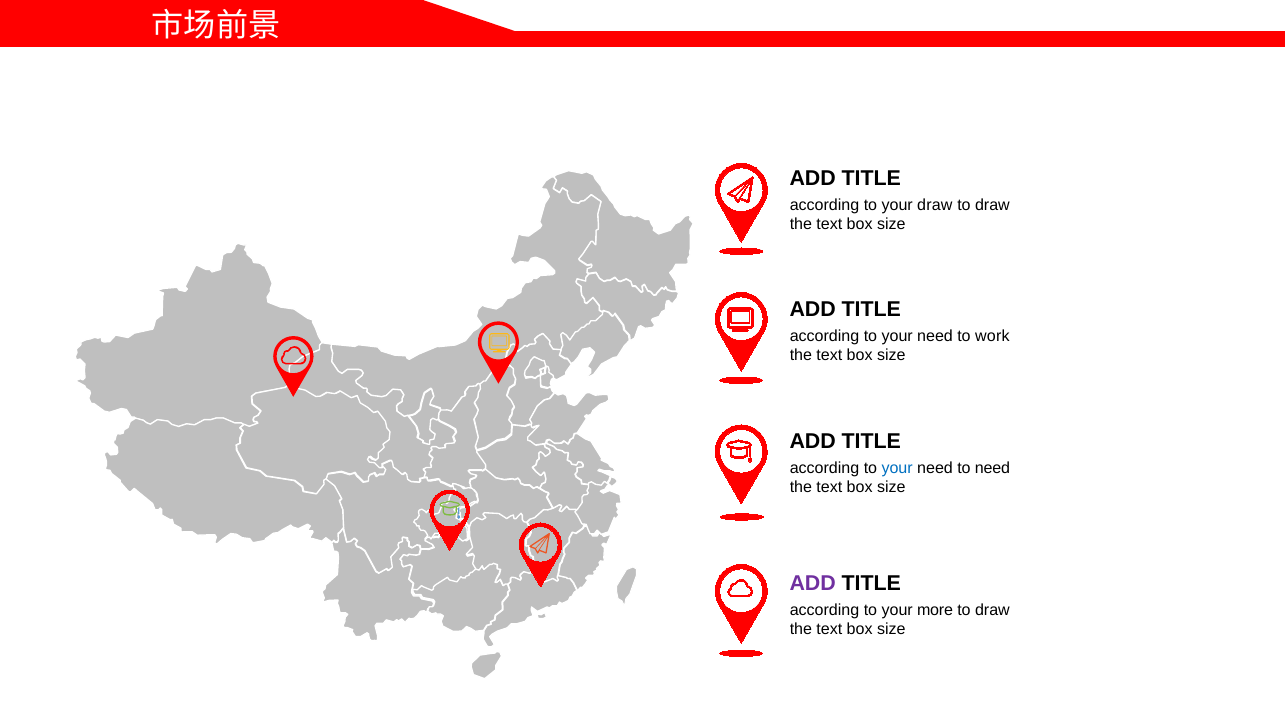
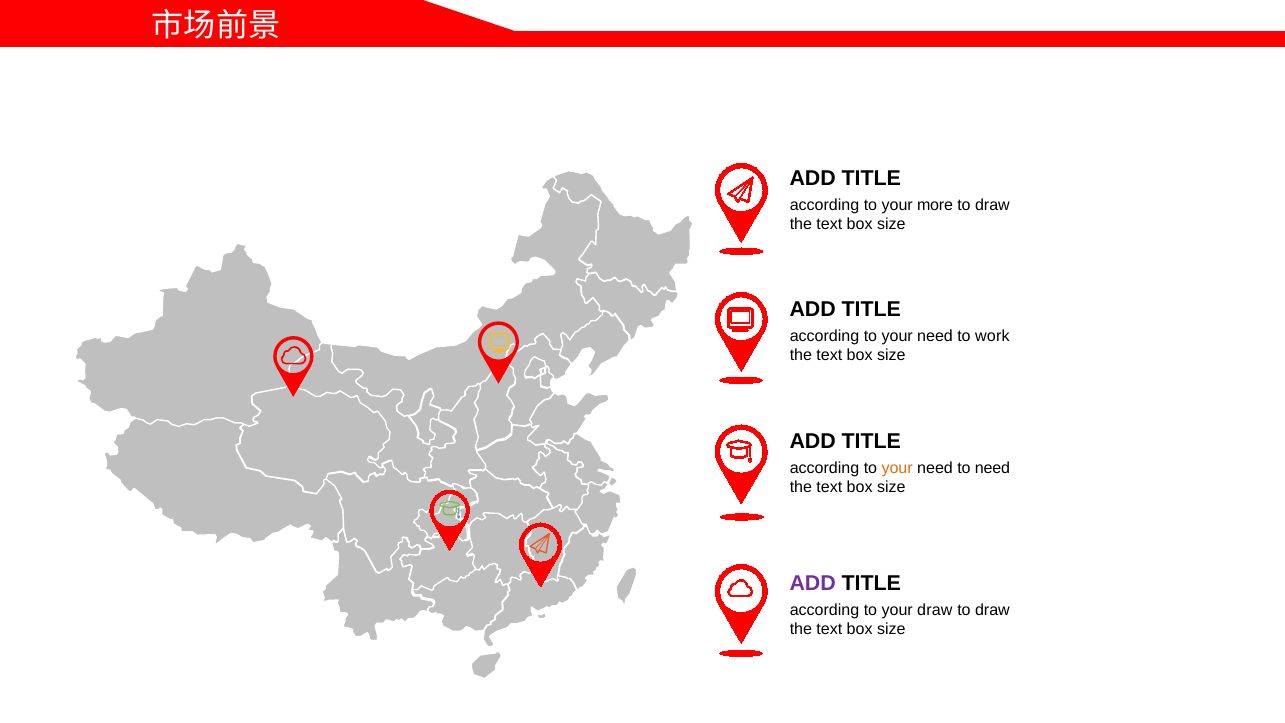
your draw: draw -> more (935, 205)
your colour: blue -> orange (897, 468)
your more: more -> draw (935, 610)
